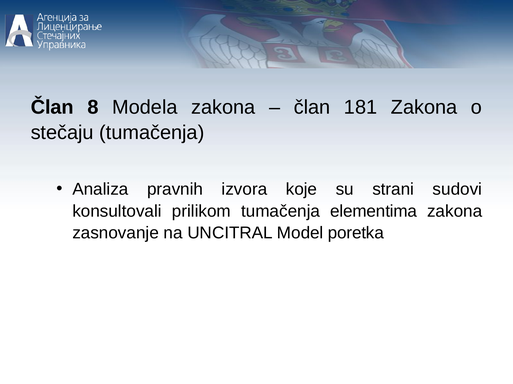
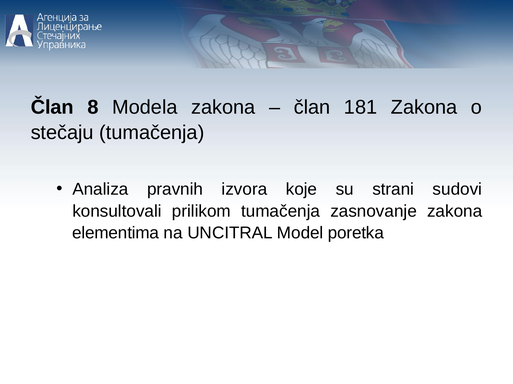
elementima: elementima -> zasnovanje (374, 211)
zasnovanje: zasnovanje -> elementima (116, 233)
